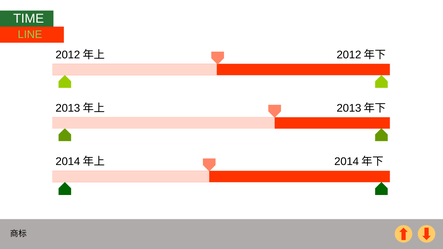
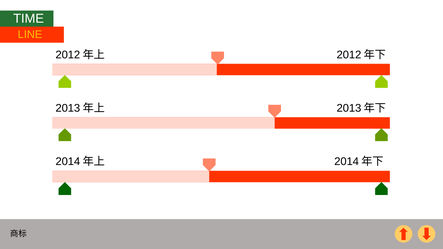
LINE colour: light green -> yellow (30, 35)
